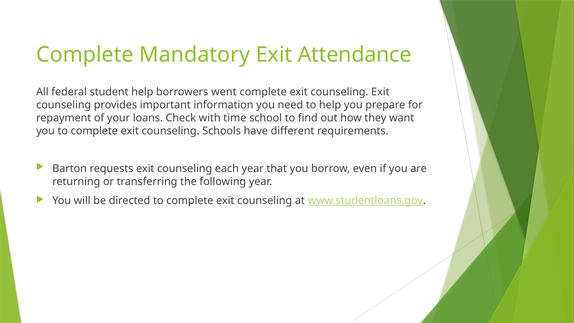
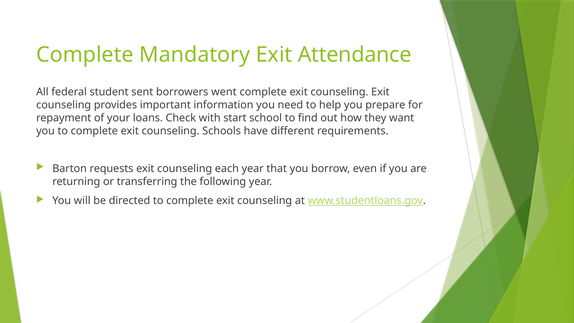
student help: help -> sent (142, 92)
time: time -> start (235, 118)
